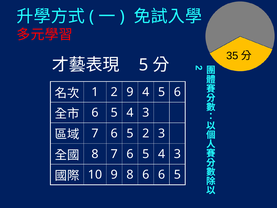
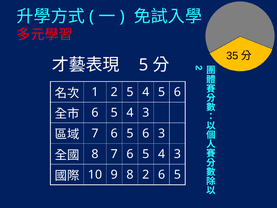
2 9: 9 -> 5 (130, 92)
6 5 2: 2 -> 6 (146, 133)
8 6: 6 -> 2 (146, 174)
